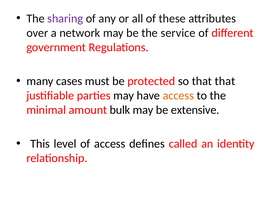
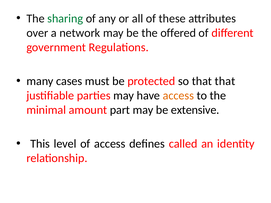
sharing colour: purple -> green (65, 18)
service: service -> offered (178, 33)
bulk: bulk -> part (120, 110)
